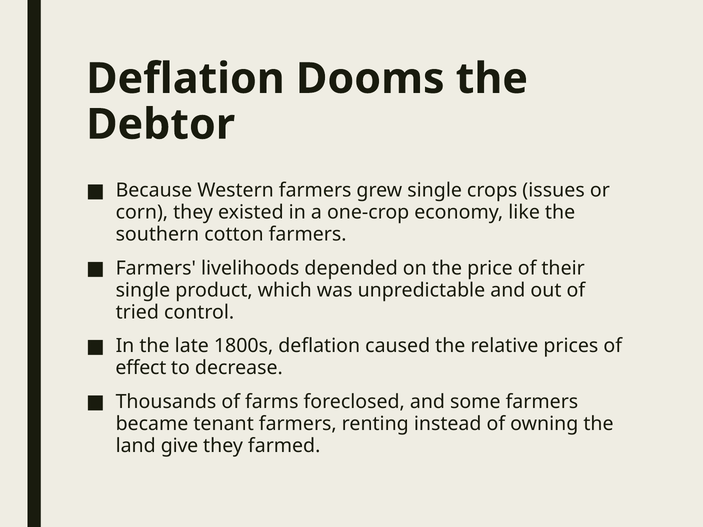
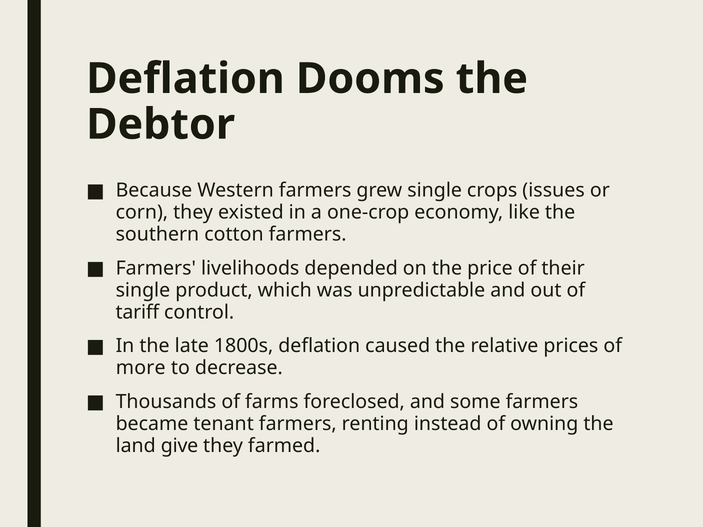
tried: tried -> tariff (137, 312)
effect: effect -> more (141, 368)
